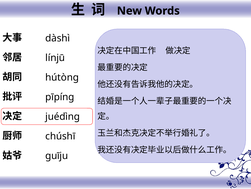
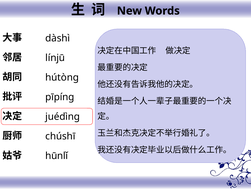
guīju: guīju -> hūnlǐ (57, 155)
